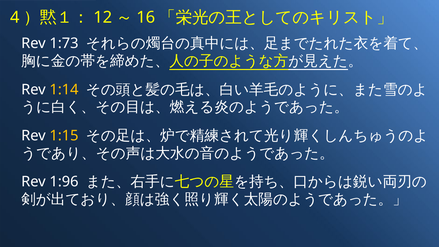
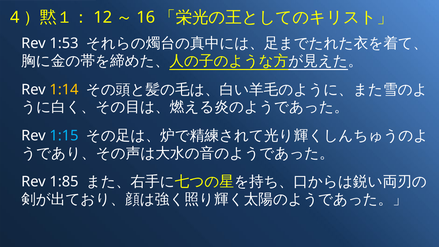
1:73: 1:73 -> 1:53 (64, 43)
1:15 colour: yellow -> light blue (64, 136)
1:96: 1:96 -> 1:85 (64, 182)
